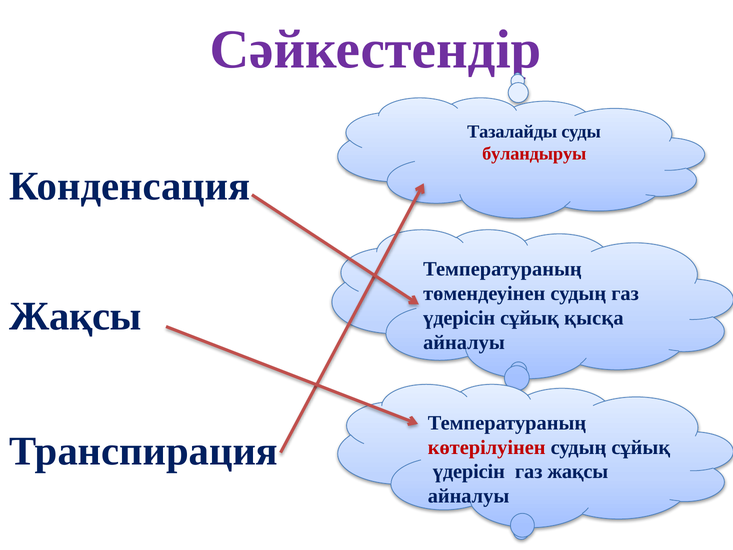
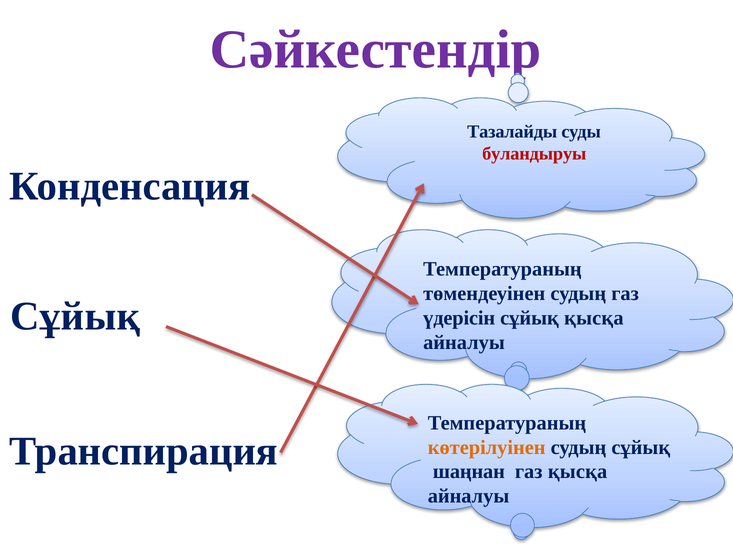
Жақсы: Жақсы -> Сұйық (75, 316)
көтерілуінен colour: red -> orange (487, 447)
үдерісін: үдерісін -> шаңнан (469, 472)
газ жақсы: жақсы -> қысқа (578, 472)
